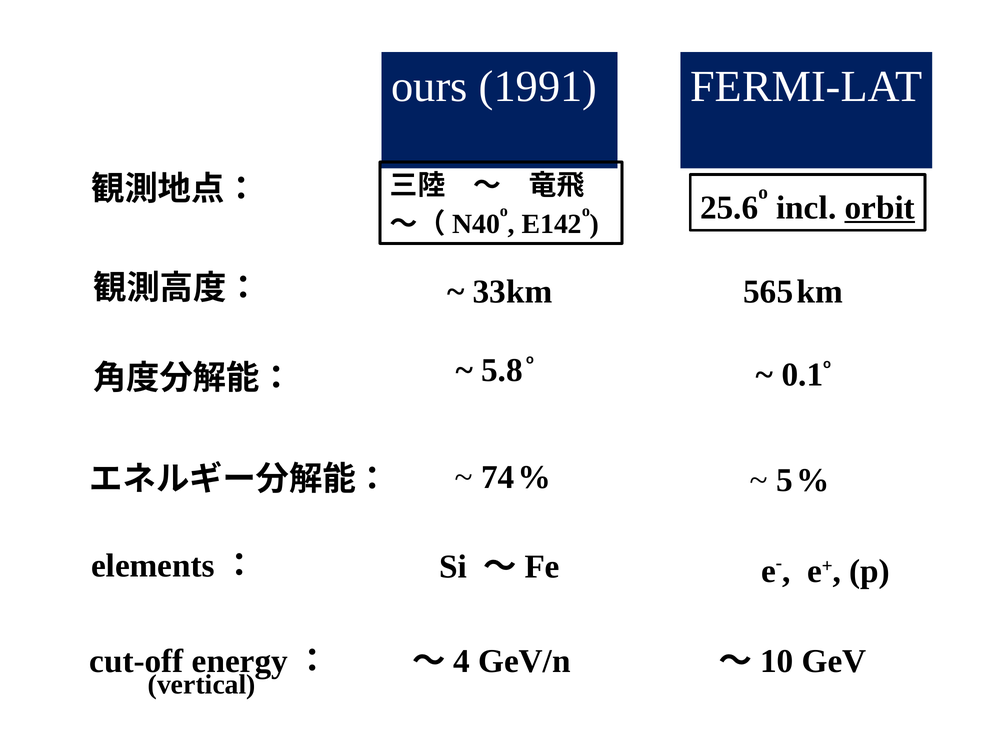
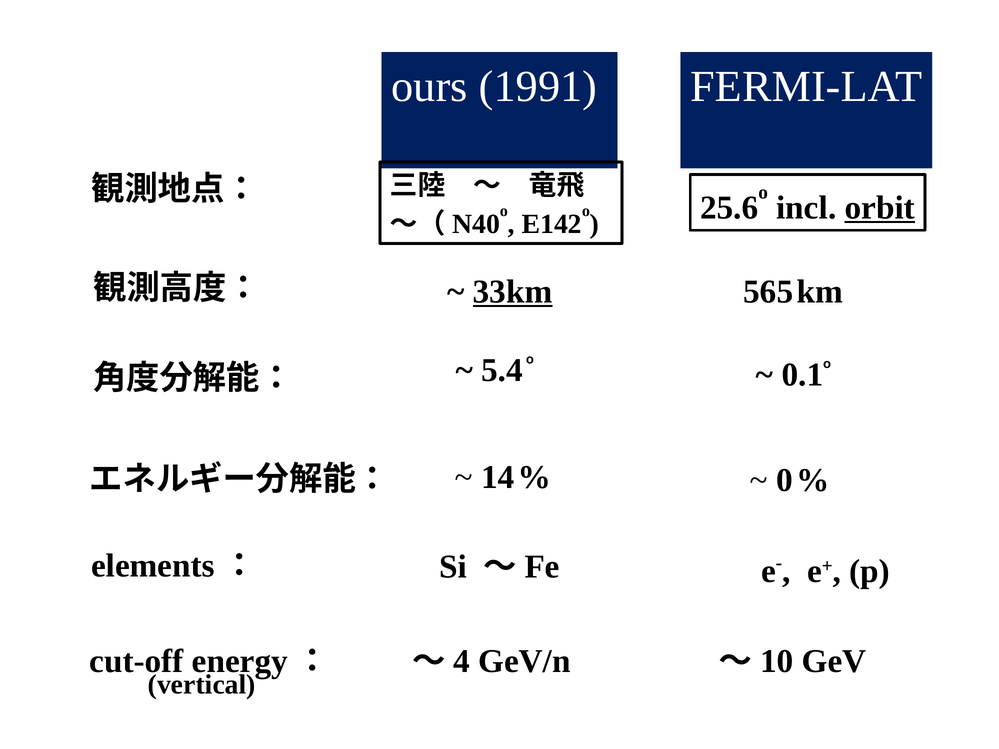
33km underline: none -> present (513, 292)
5.8: 5.8 -> 5.4 (502, 370)
74: 74 -> 14 (498, 477)
5: 5 -> 0 (785, 480)
